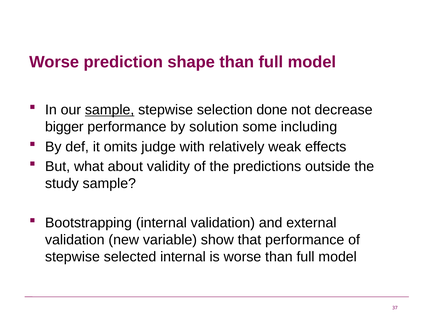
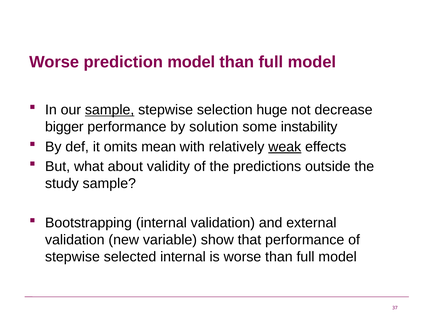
prediction shape: shape -> model (191, 62)
done: done -> huge (272, 110)
including: including -> instability (309, 127)
judge: judge -> mean (159, 146)
weak underline: none -> present (285, 146)
